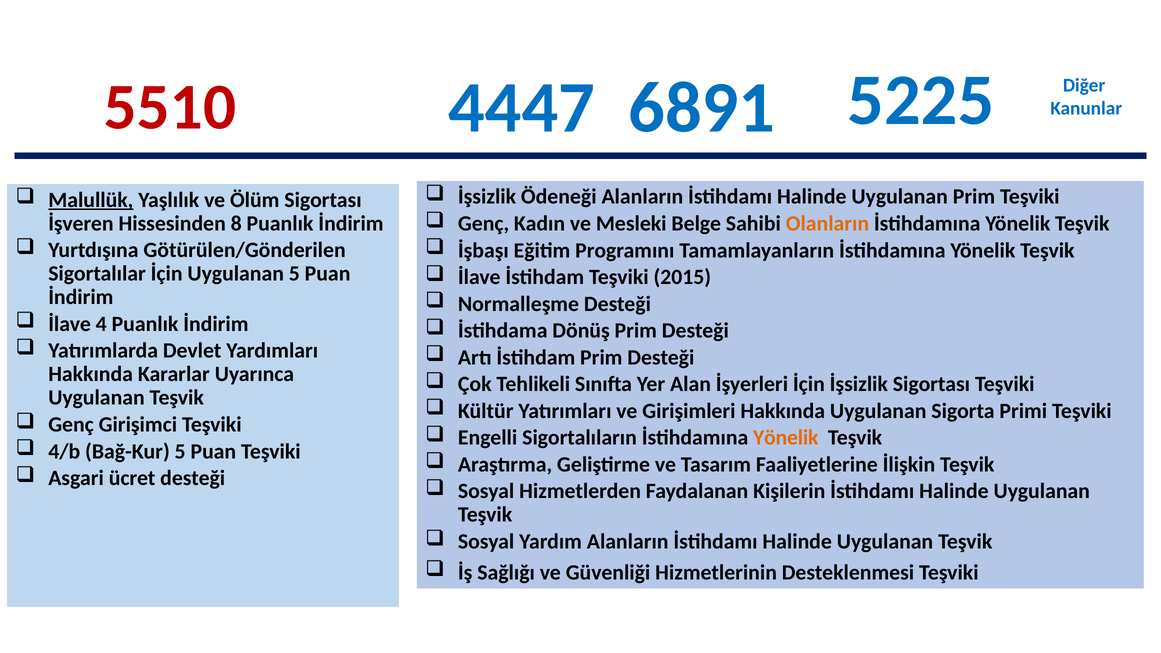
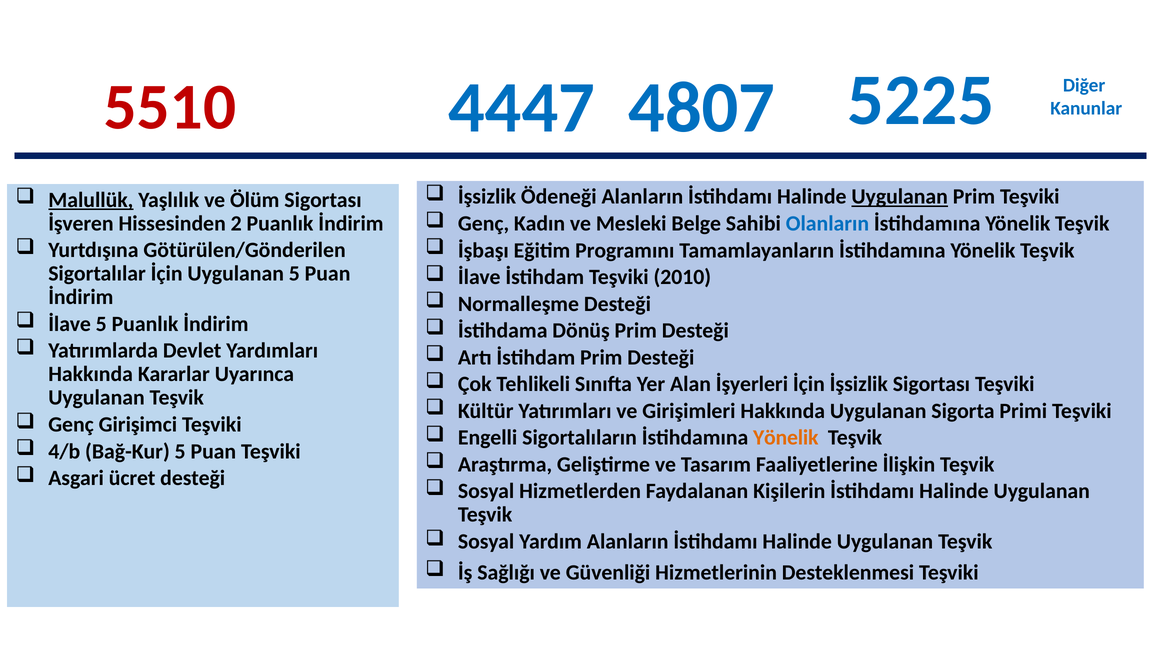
6891: 6891 -> 4807 (702, 108)
Uygulanan underline: none -> present (900, 197)
Olanların colour: orange -> blue (827, 224)
8: 8 -> 2 (236, 223)
2015: 2015 -> 2010 (682, 277)
İlave 4: 4 -> 5 (101, 324)
